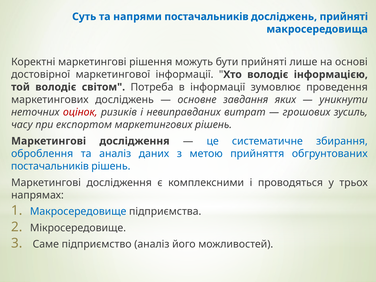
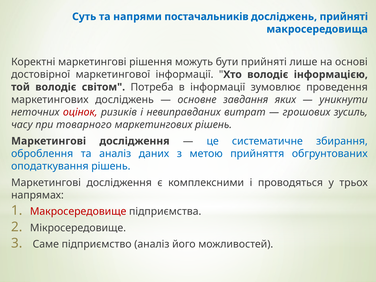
експортом: експортом -> товарного (84, 125)
постачальників: постачальників -> оподаткування (50, 166)
Макросередовище colour: blue -> red (78, 211)
